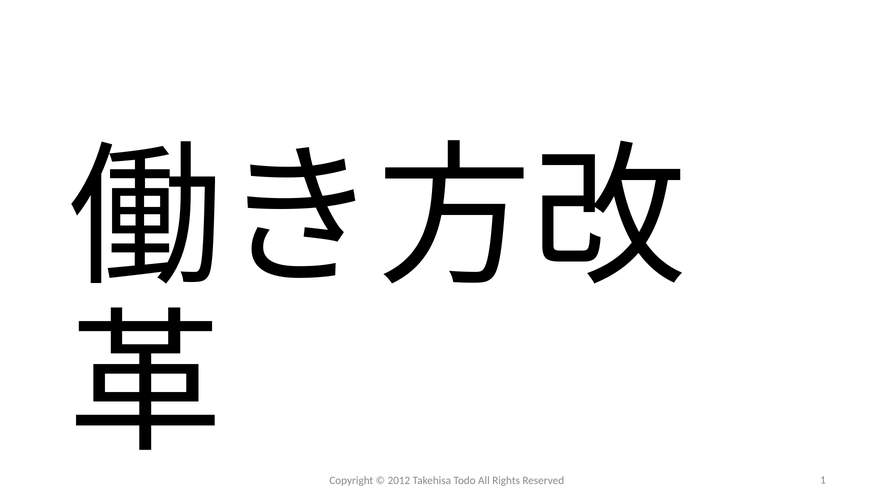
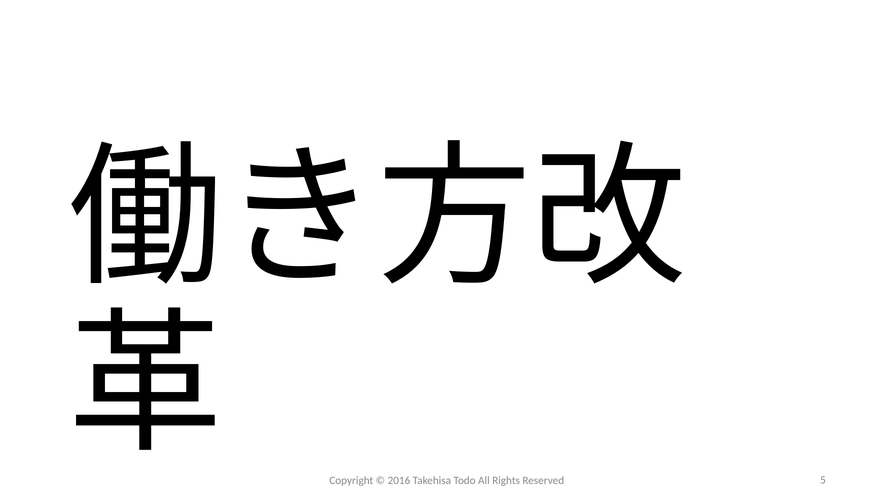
2012: 2012 -> 2016 (399, 480)
1: 1 -> 5 (823, 480)
